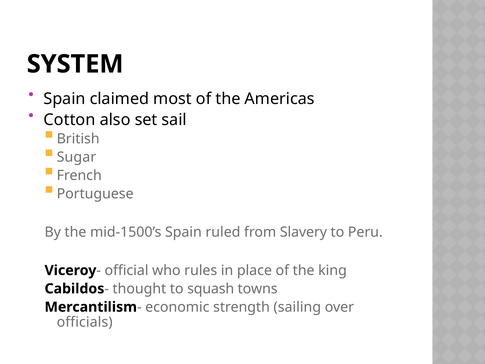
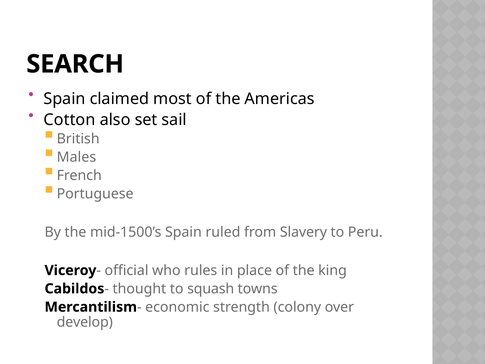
SYSTEM: SYSTEM -> SEARCH (75, 64)
Sugar: Sugar -> Males (76, 157)
sailing: sailing -> colony (297, 307)
officials: officials -> develop (85, 322)
